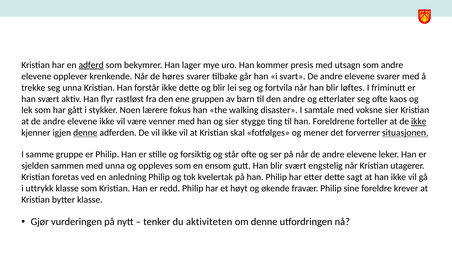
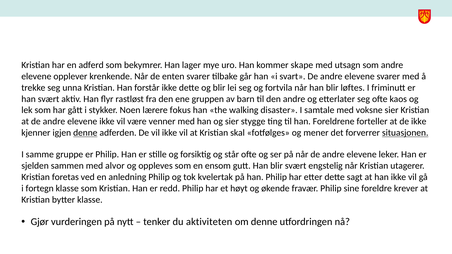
adferd underline: present -> none (91, 65)
presis: presis -> skape (302, 65)
høres: høres -> enten (173, 76)
ikke underline: present -> none (419, 122)
med unna: unna -> alvor (115, 166)
uttrykk: uttrykk -> fortegn (40, 189)
